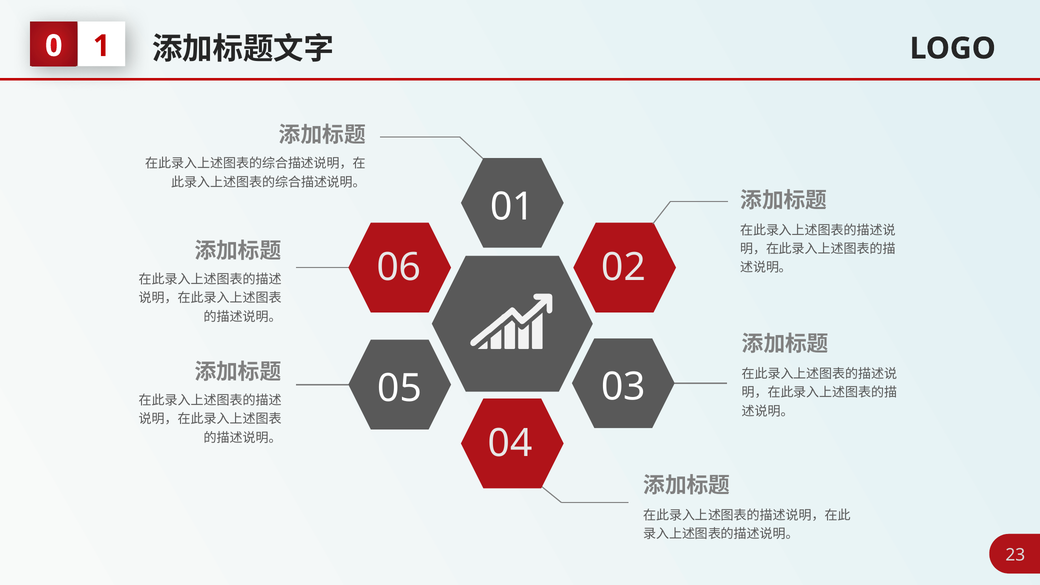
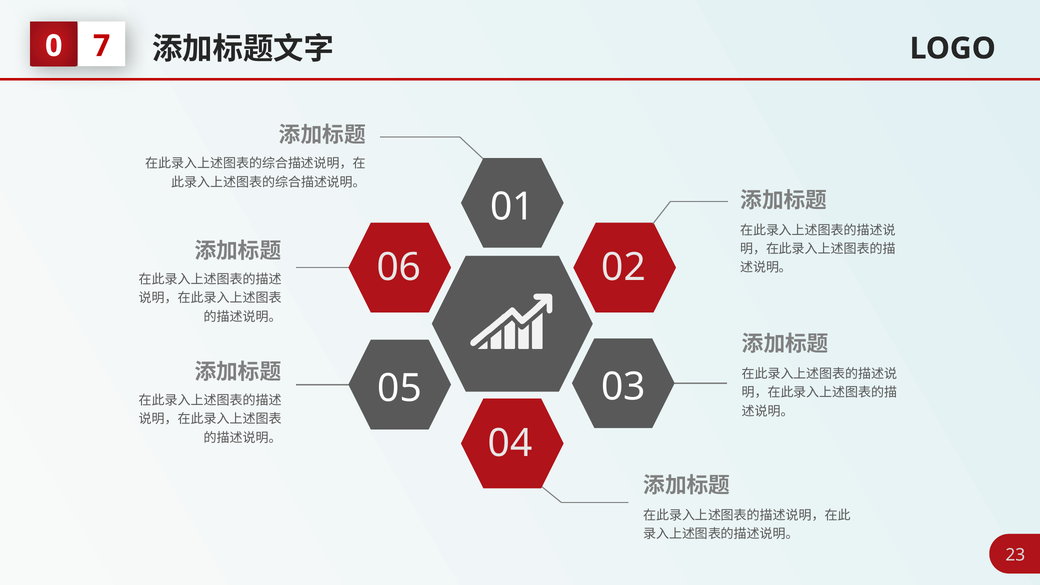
1: 1 -> 7 (102, 46)
